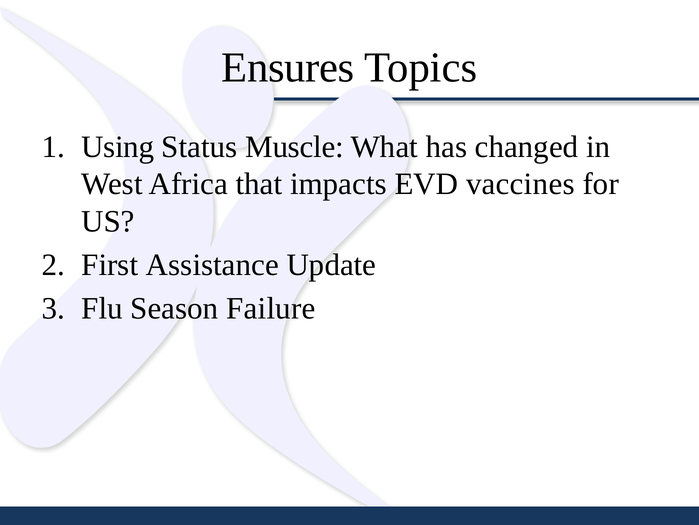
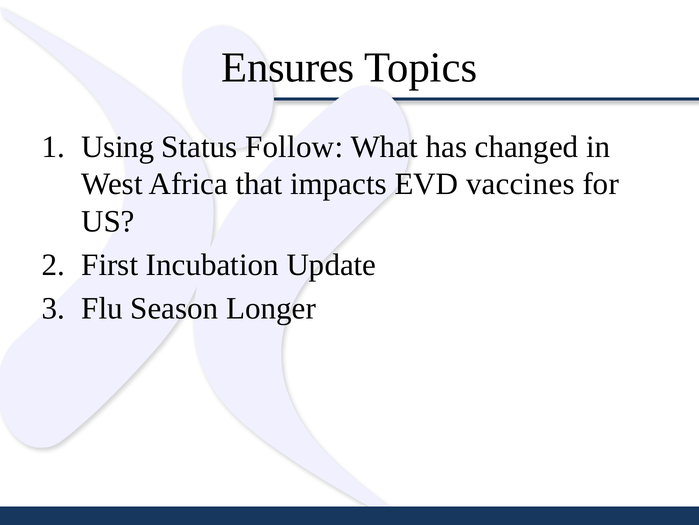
Muscle: Muscle -> Follow (294, 147)
Assistance: Assistance -> Incubation (212, 265)
Failure: Failure -> Longer (271, 308)
